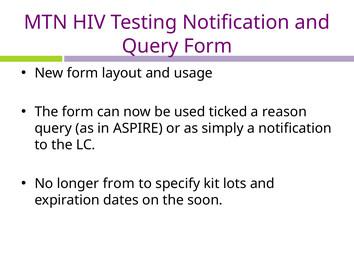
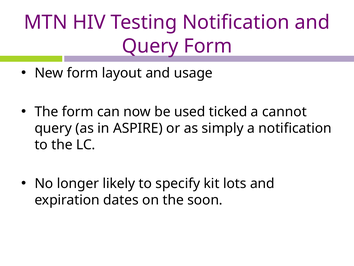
reason: reason -> cannot (284, 112)
from: from -> likely (119, 183)
